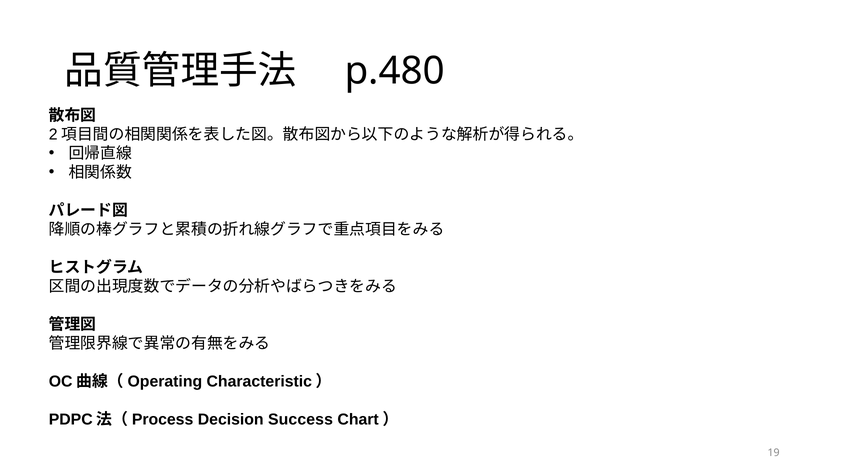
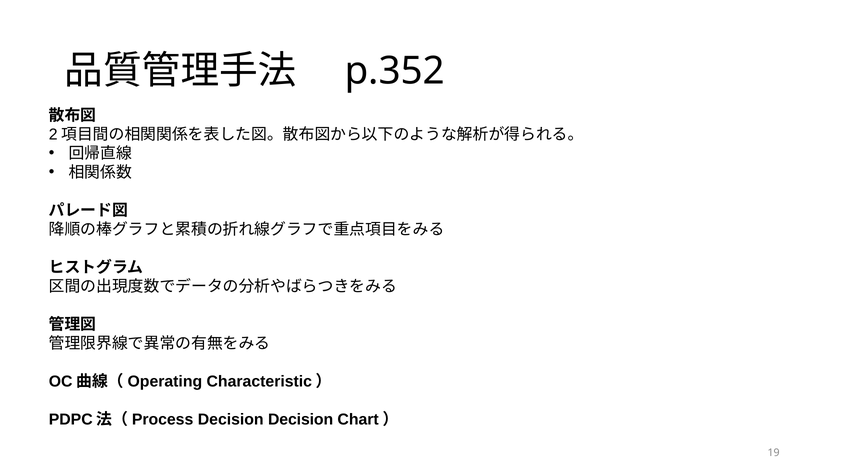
p.480: p.480 -> p.352 (395, 71)
Decision Success: Success -> Decision (301, 419)
